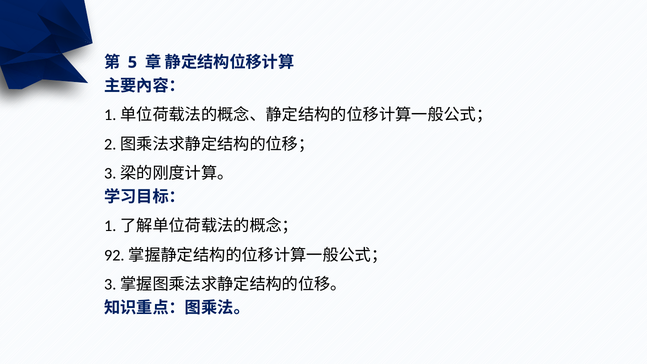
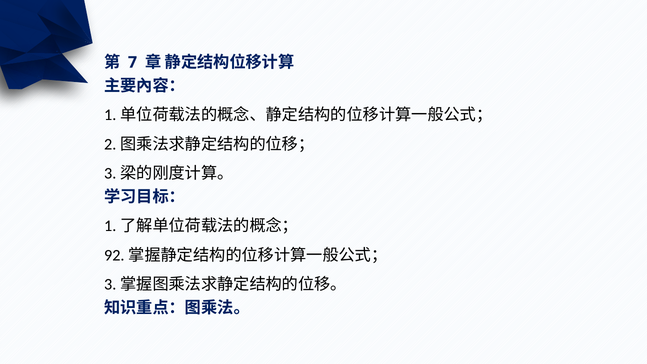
5: 5 -> 7 (132, 62)
